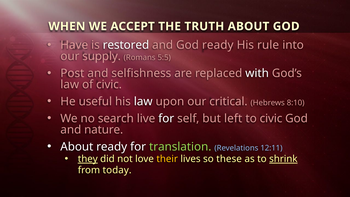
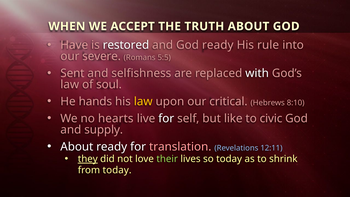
supply: supply -> severe (102, 56)
Post: Post -> Sent (72, 73)
of civic: civic -> soul (109, 84)
useful: useful -> hands (95, 101)
law colour: white -> yellow (143, 101)
search: search -> hearts (116, 118)
left: left -> like (233, 118)
nature: nature -> supply (104, 130)
translation colour: light green -> pink (180, 147)
their colour: yellow -> light green (167, 159)
so these: these -> today (229, 159)
shrink underline: present -> none (283, 159)
